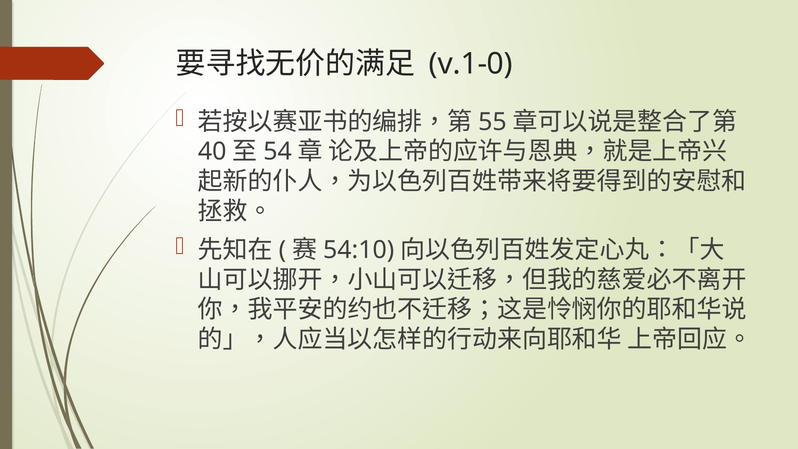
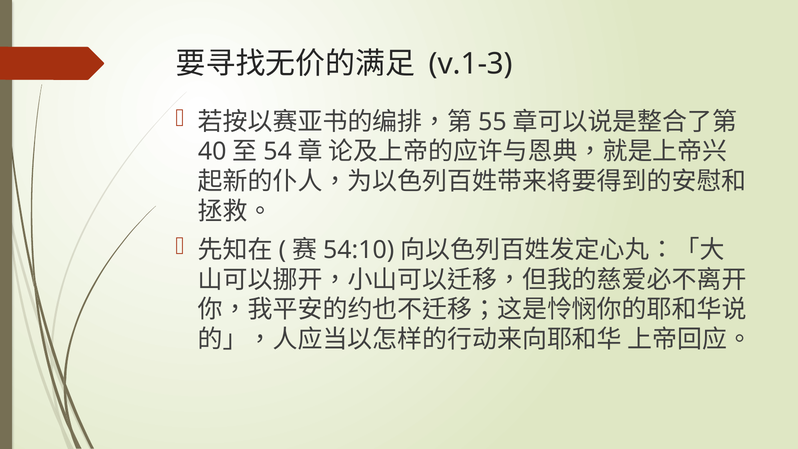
v.1-0: v.1-0 -> v.1-3 (471, 64)
